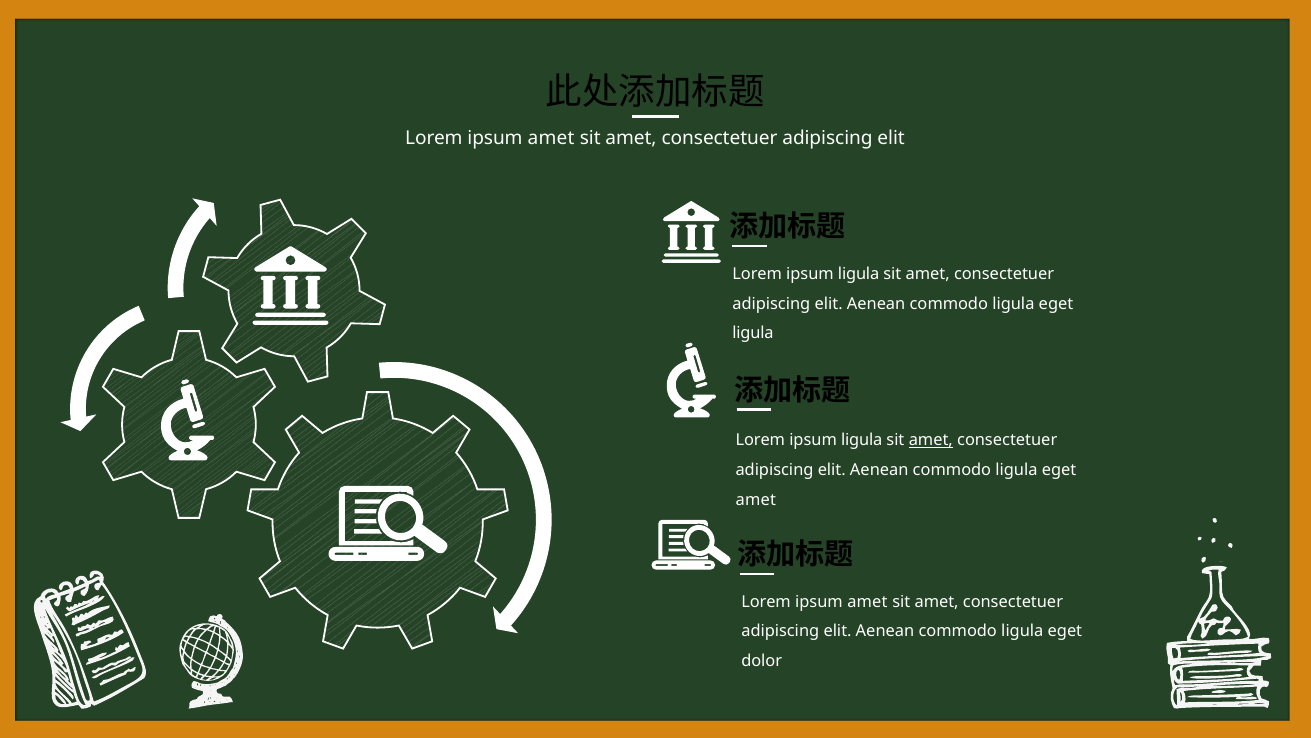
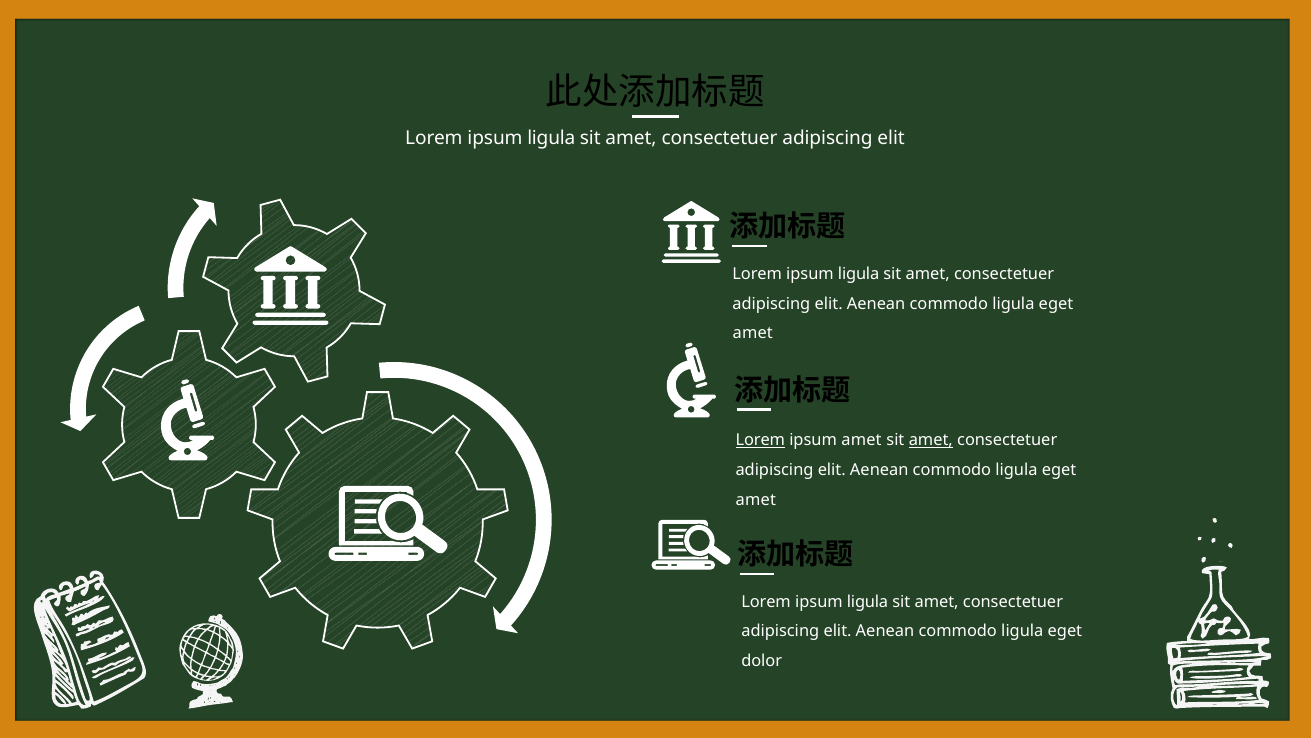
amet: amet -> ligula (551, 138)
ligula: ligula -> amet (753, 333)
Lorem underline: none -> present (760, 440)
ligula: ligula -> amet (862, 440)
amet: amet -> ligula (868, 601)
